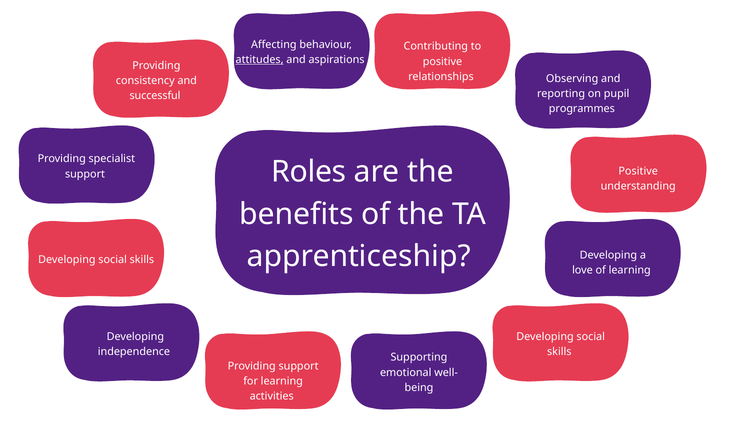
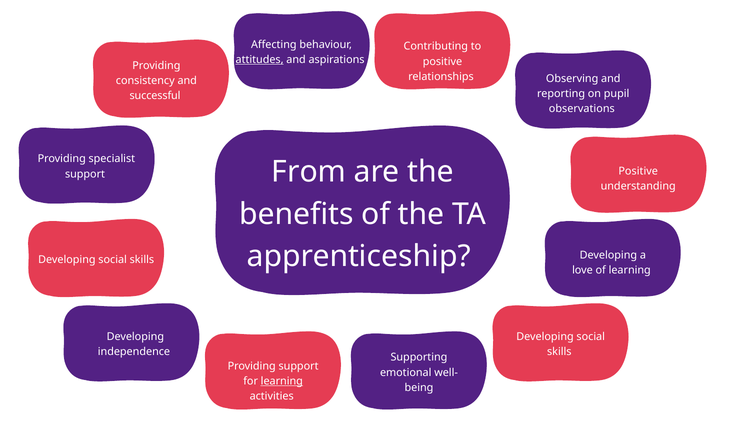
programmes: programmes -> observations (582, 109)
Roles: Roles -> From (309, 172)
learning underline: none -> present (282, 381)
